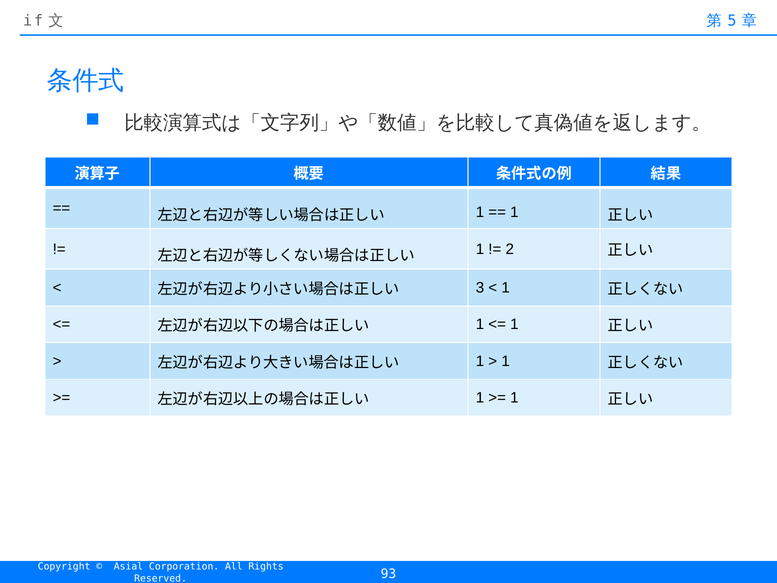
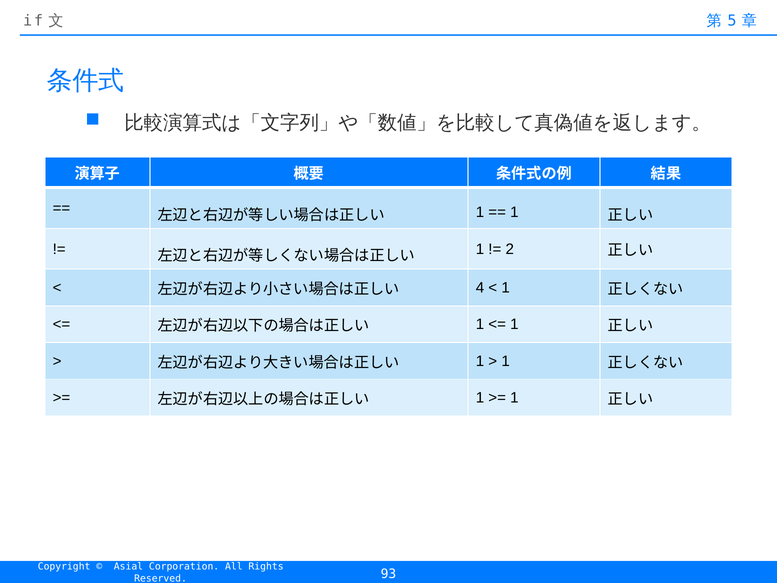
3: 3 -> 4 (480, 288)
